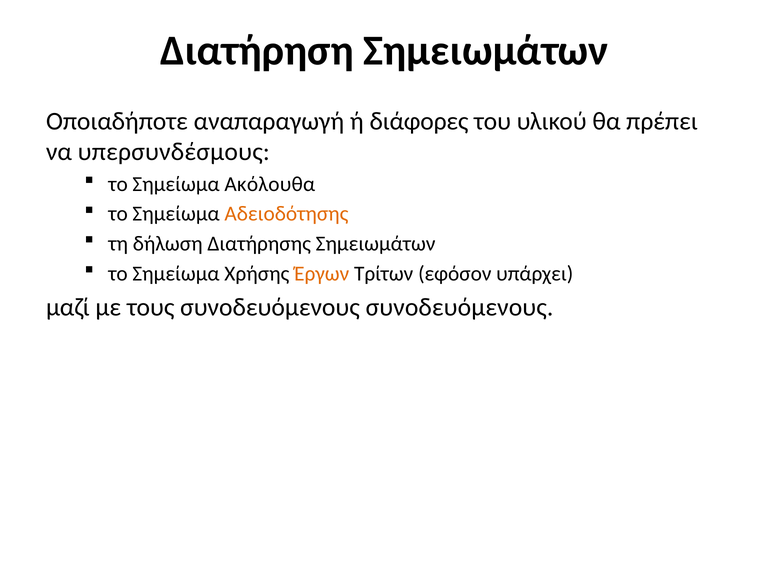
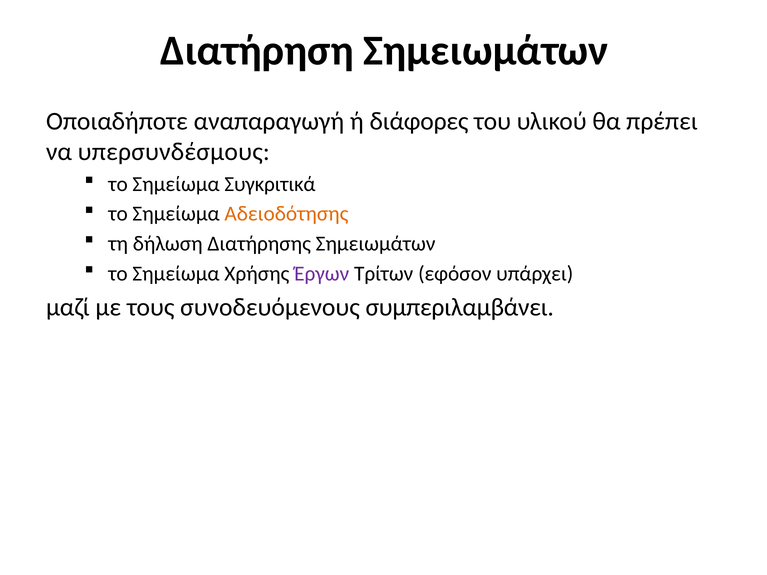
Ακόλουθα: Ακόλουθα -> Συγκριτικά (270, 184)
Έργων colour: orange -> purple (322, 274)
συνοδευόμενους συνοδευόμενους: συνοδευόμενους -> συμπεριλαμβάνει (460, 307)
